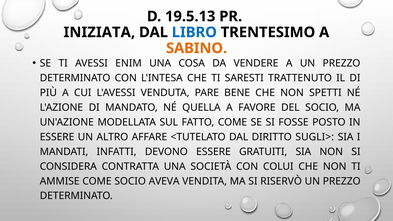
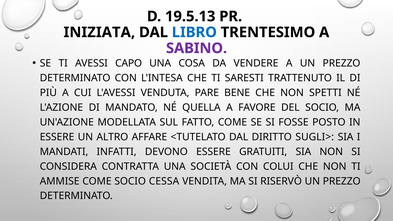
SABINO colour: orange -> purple (197, 48)
ENIM: ENIM -> CAPO (129, 63)
AVEVA: AVEVA -> CESSA (164, 181)
